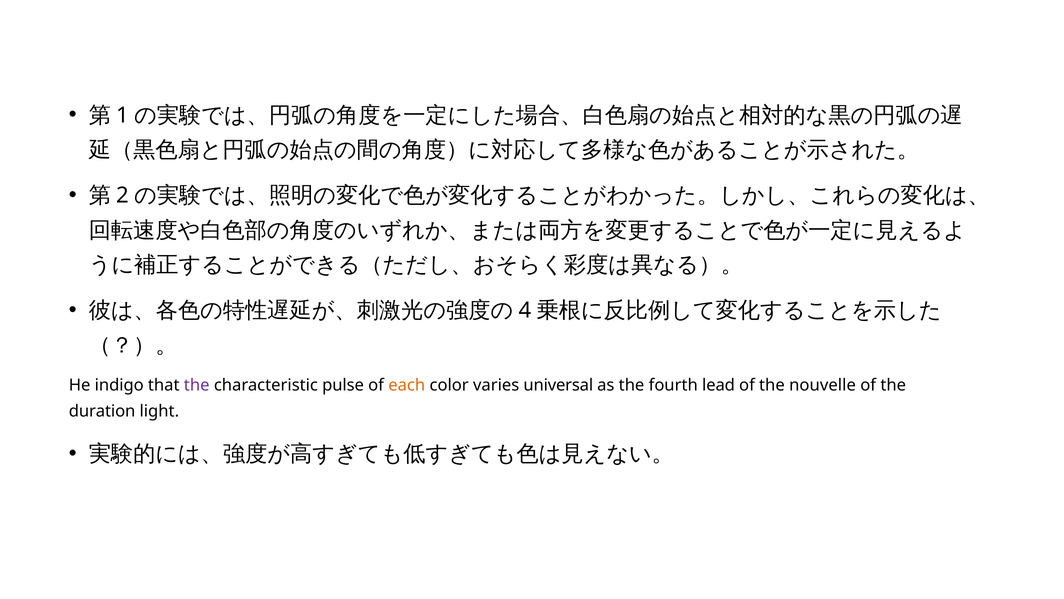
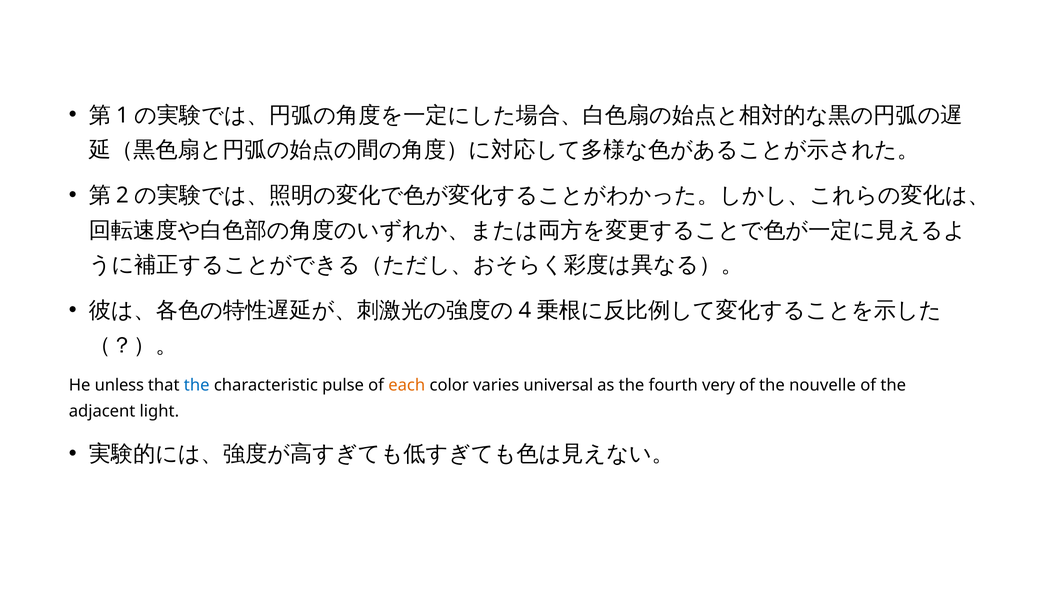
indigo: indigo -> unless (119, 385)
the colour: purple -> blue (197, 385)
lead: lead -> very (719, 385)
duration: duration -> adjacent (102, 411)
